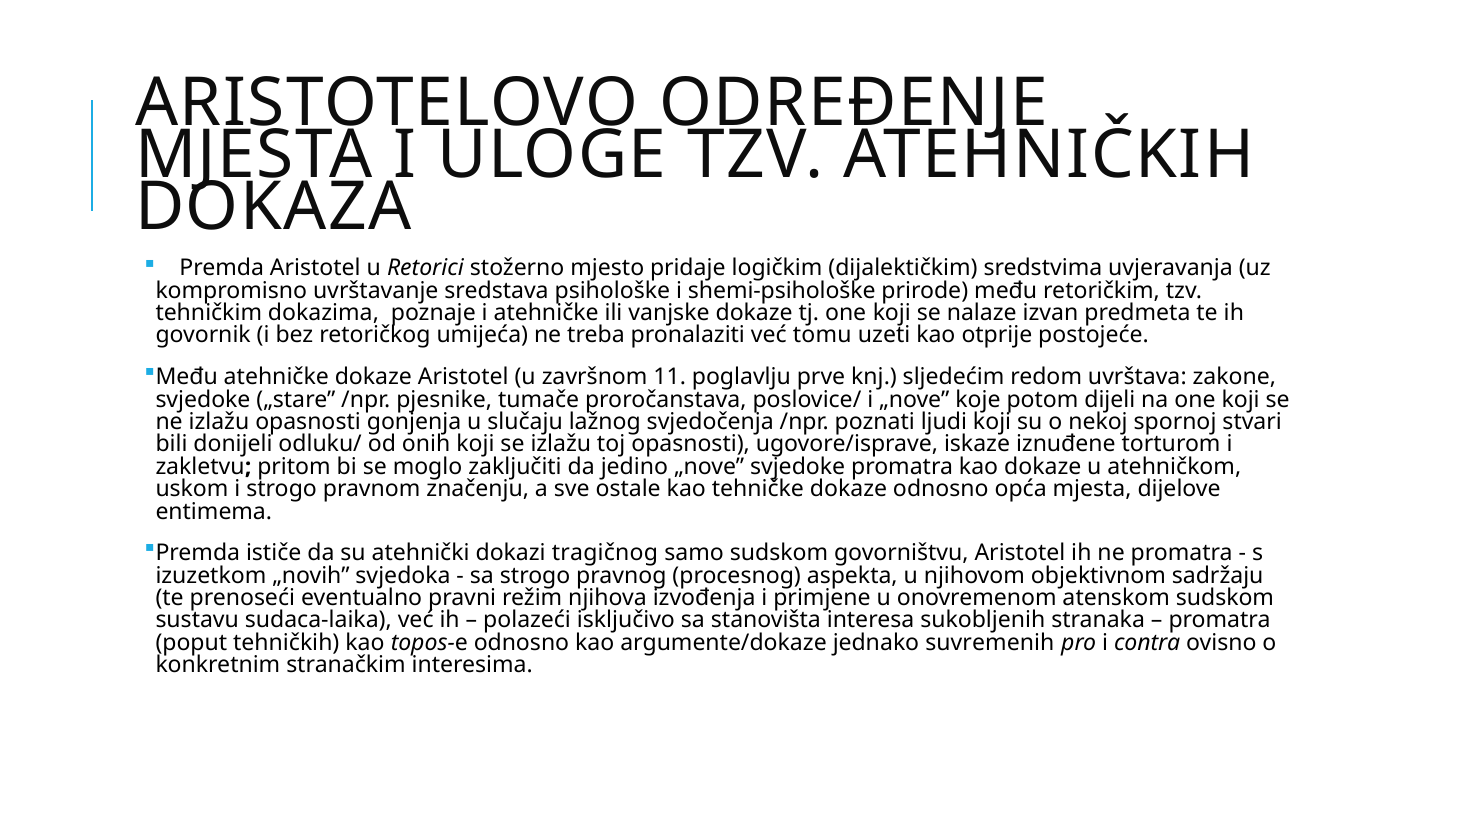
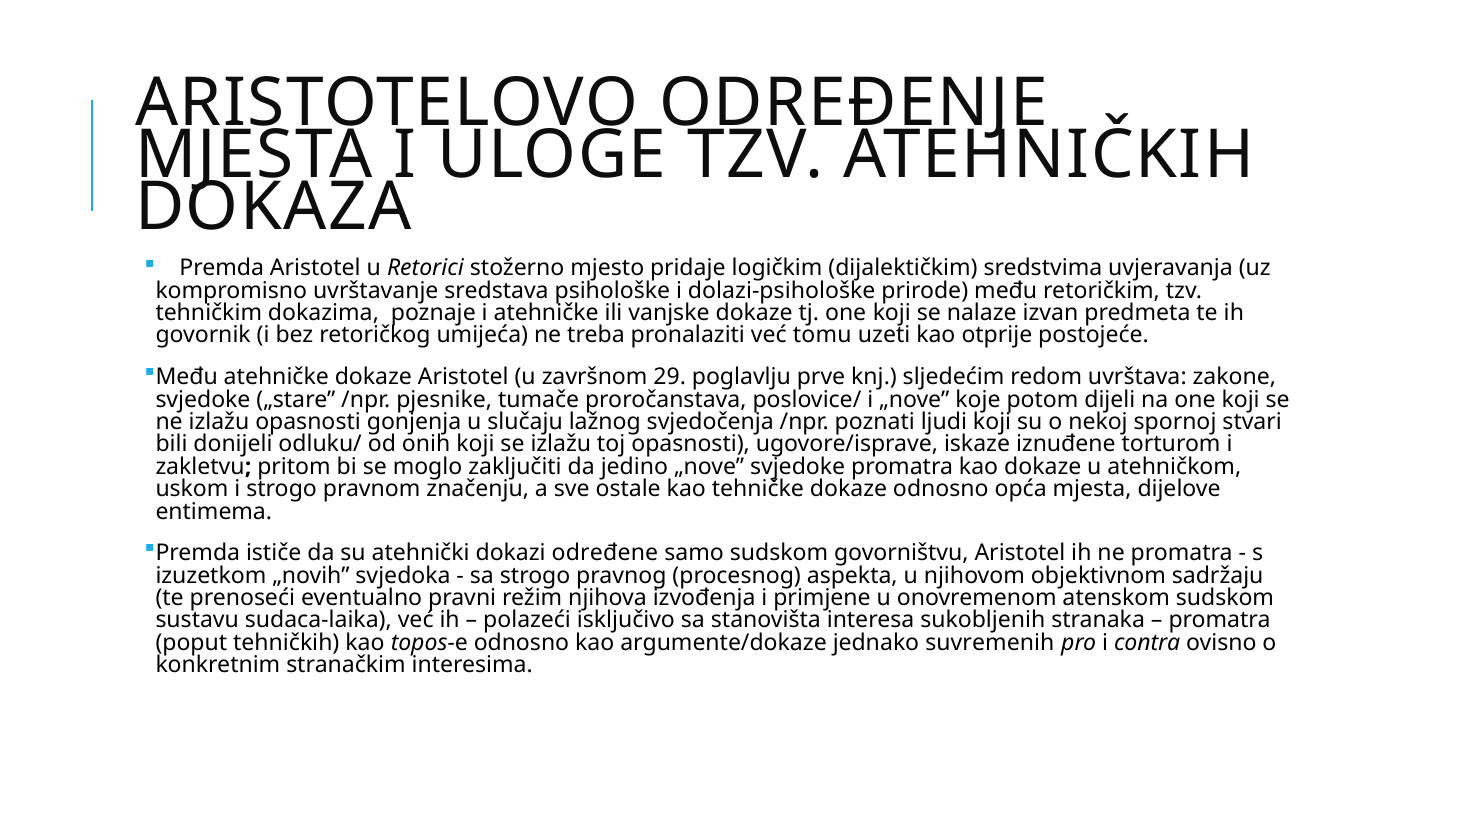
shemi-psihološke: shemi-psihološke -> dolazi-psihološke (782, 291)
11: 11 -> 29 (670, 377)
tragičnog: tragičnog -> određene (605, 553)
